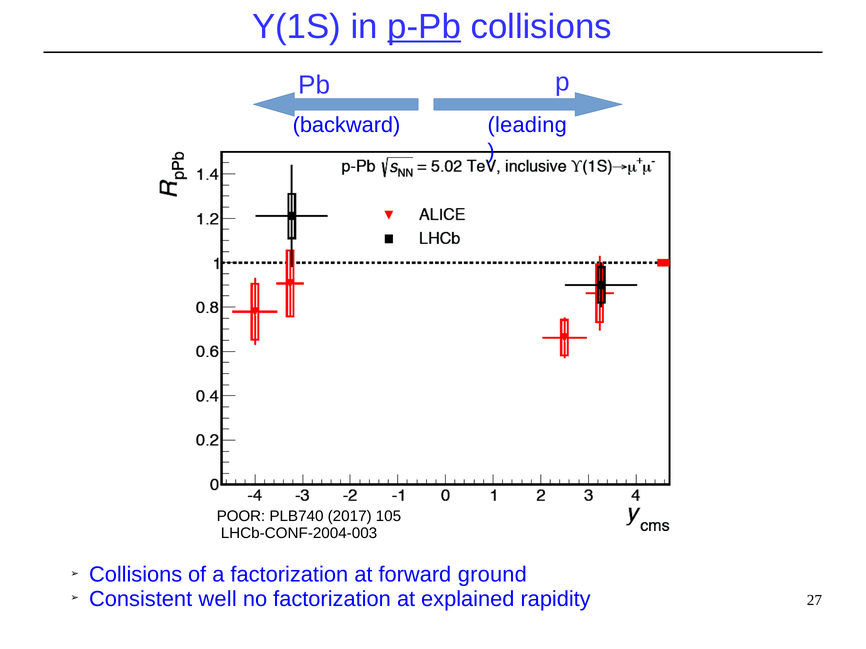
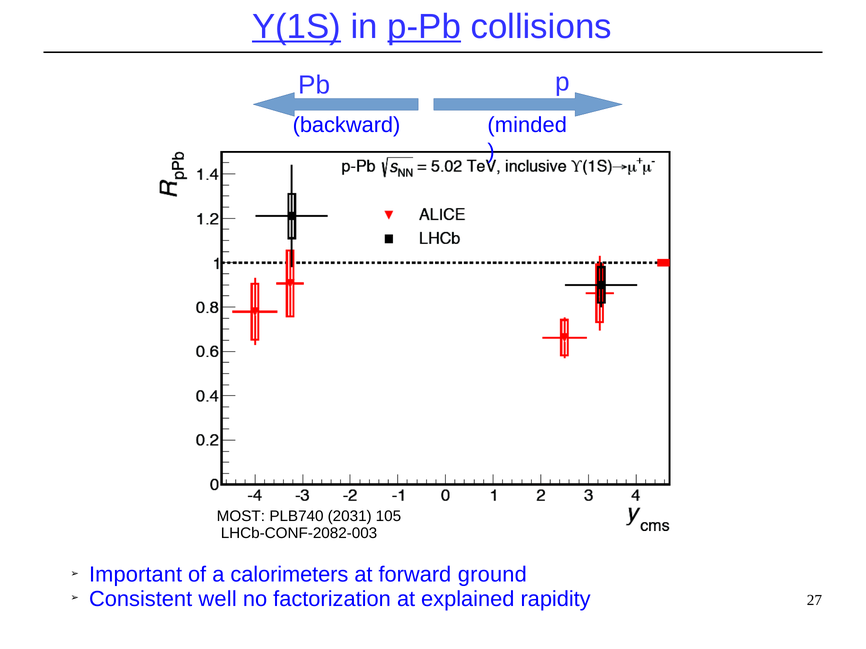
Υ(1S underline: none -> present (297, 27)
leading: leading -> minded (527, 125)
POOR: POOR -> MOST (241, 516)
2017: 2017 -> 2031 (350, 516)
LHCb-CONF-2004-003: LHCb-CONF-2004-003 -> LHCb-CONF-2082-003 (299, 533)
Collisions: Collisions -> Important (136, 575)
a factorization: factorization -> calorimeters (289, 575)
